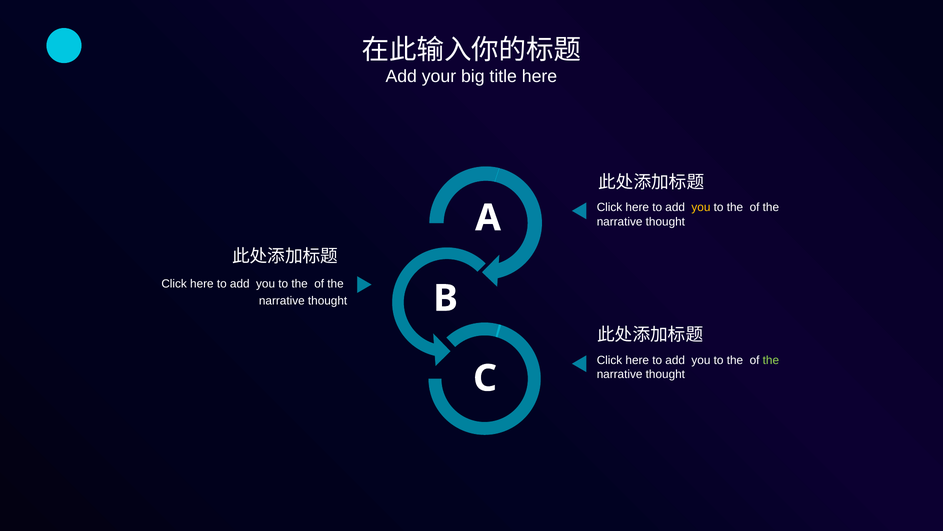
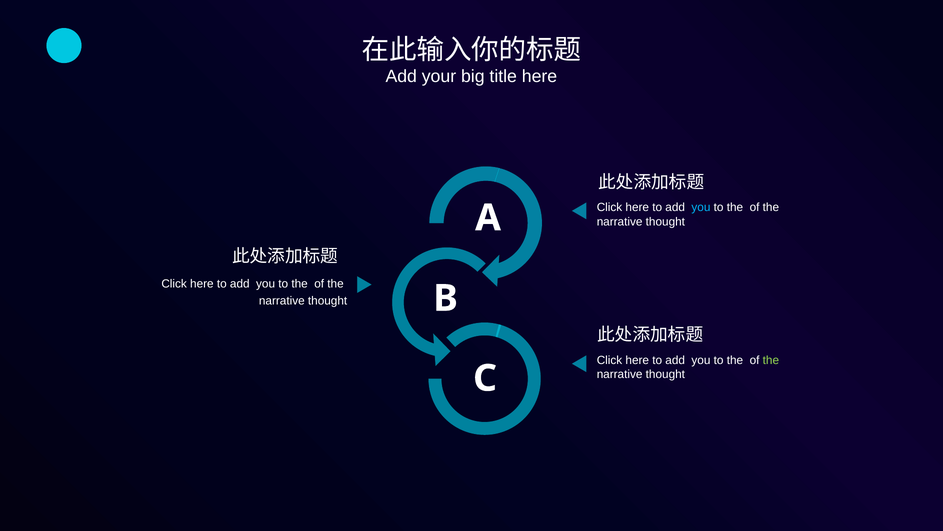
you colour: yellow -> light blue (701, 207)
